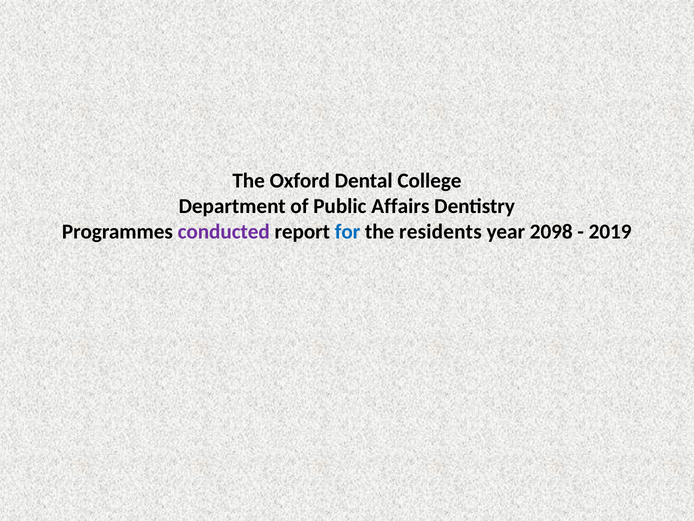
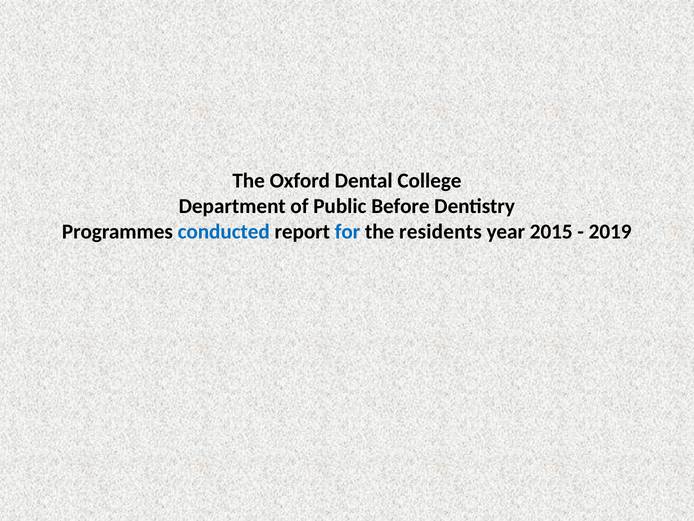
Affairs: Affairs -> Before (400, 206)
conducted colour: purple -> blue (224, 232)
2098: 2098 -> 2015 (551, 232)
